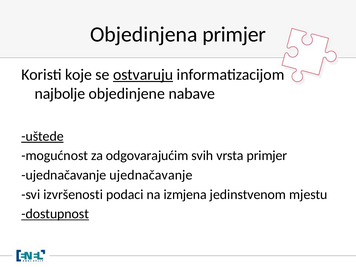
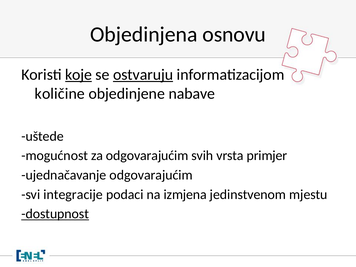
Objedinjena primjer: primjer -> osnovu (234, 34)
koje underline: none -> present (79, 75)
najbolje: najbolje -> količine (60, 94)
uštede underline: present -> none (43, 136)
ujednačavanje ujednačavanje: ujednačavanje -> odgovarajućim (151, 175)
izvršenosti: izvršenosti -> integracije (73, 194)
